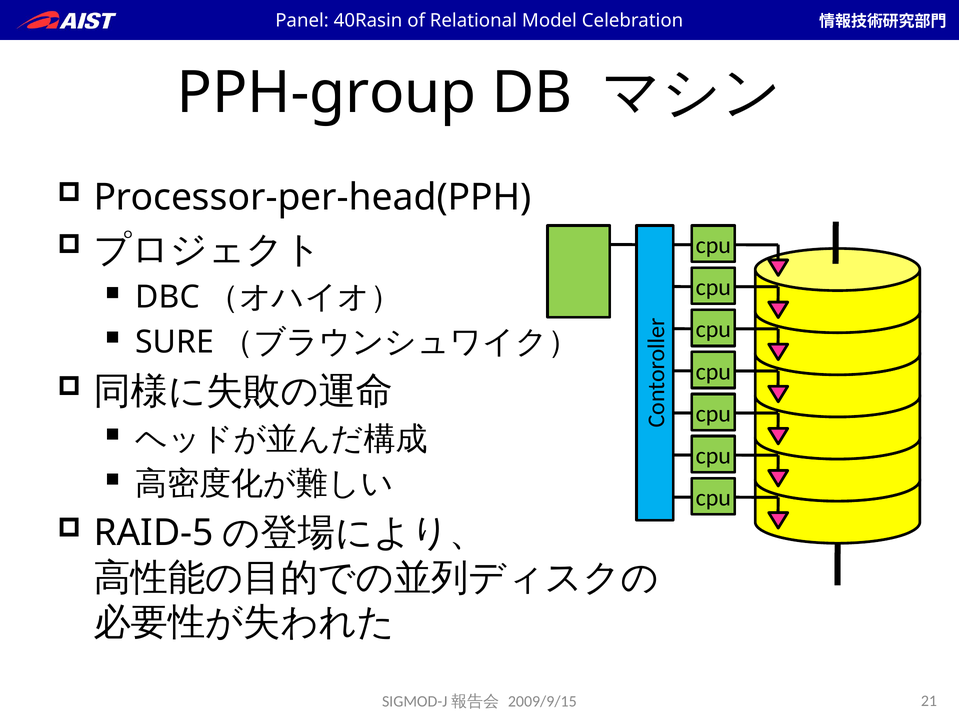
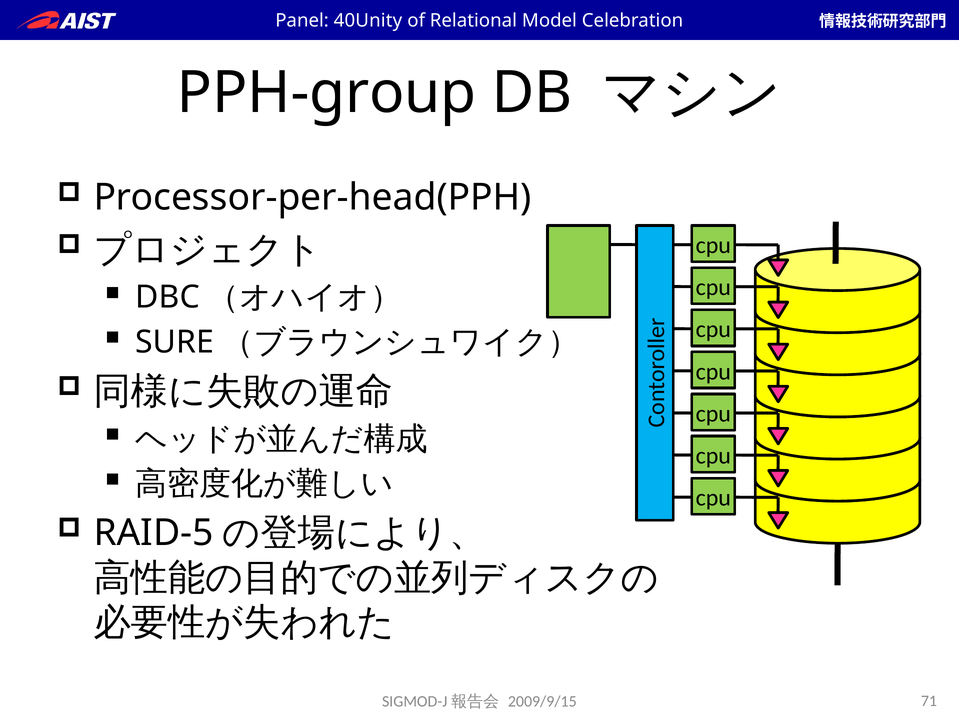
40Rasin: 40Rasin -> 40Unity (368, 21)
21: 21 -> 71 (929, 701)
